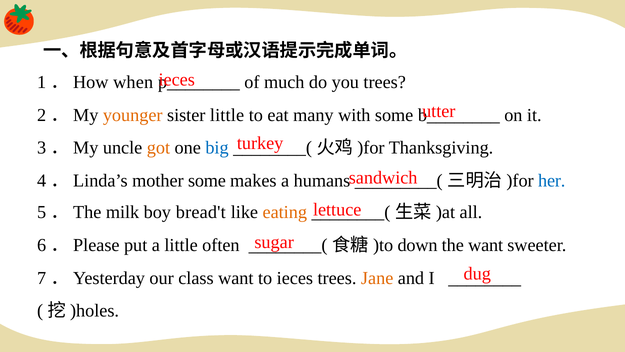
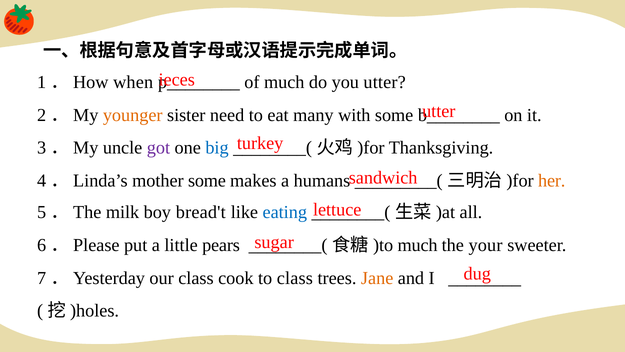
you trees: trees -> utter (385, 82)
sister little: little -> need (227, 115)
got colour: orange -> purple (158, 148)
her colour: blue -> orange (552, 181)
eating colour: orange -> blue (285, 212)
often: often -> pears (221, 245)
down: down -> much (418, 245)
the want: want -> your (485, 245)
class want: want -> cook (236, 278)
to ieces: ieces -> class (295, 278)
